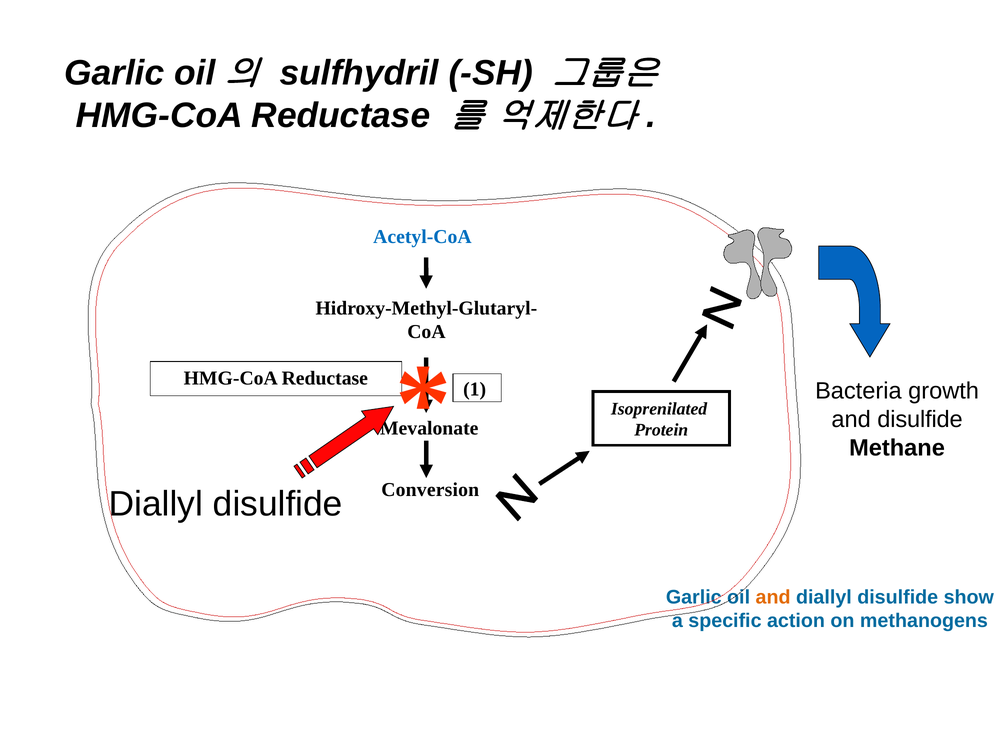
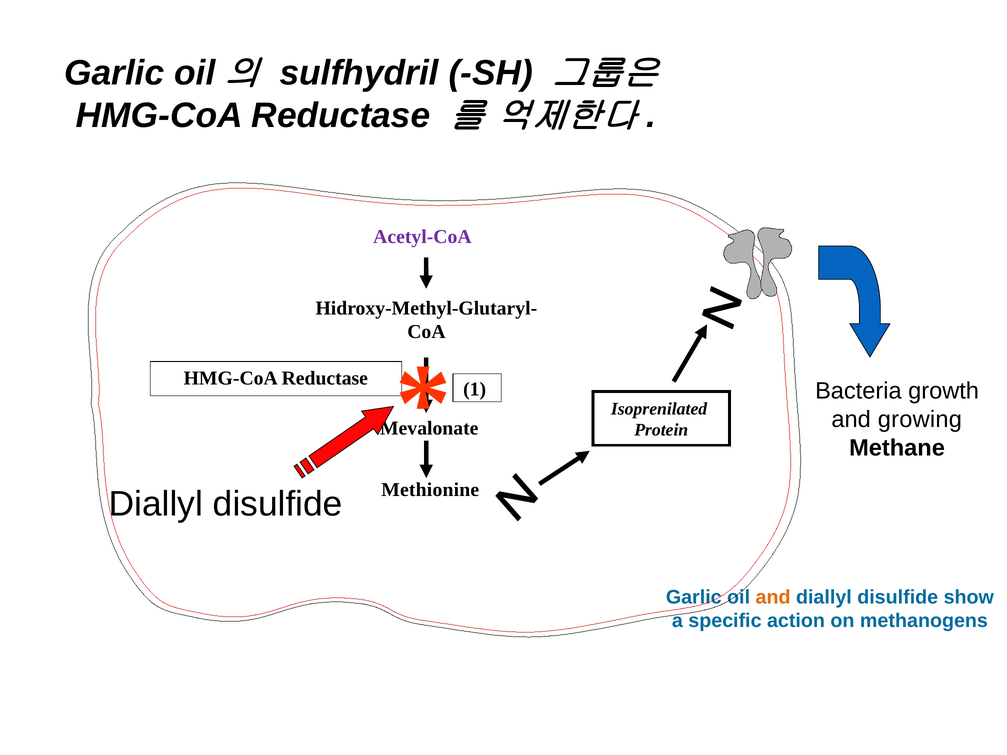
Acetyl-CoA colour: blue -> purple (422, 237)
and disulfide: disulfide -> growing (920, 420)
Conversion: Conversion -> Methionine (430, 490)
